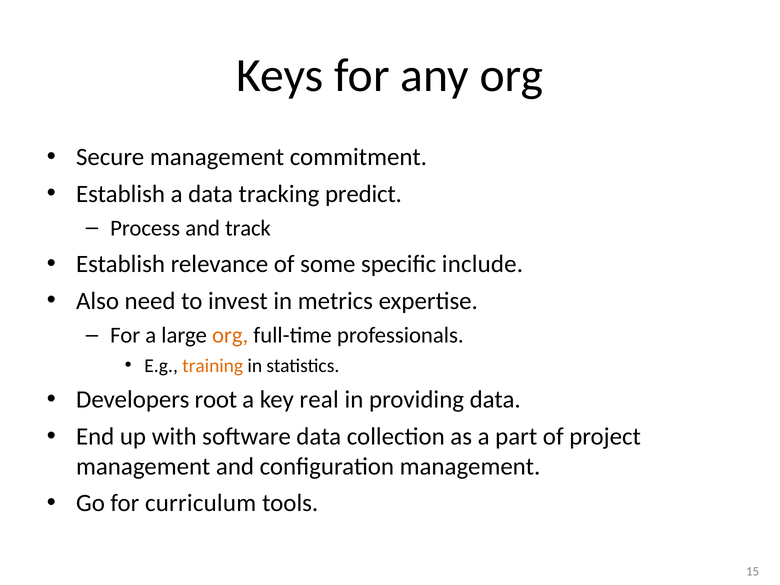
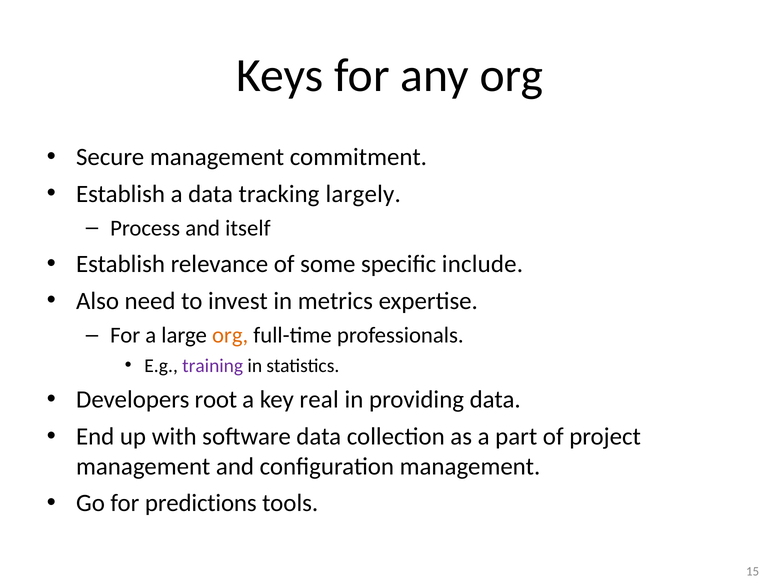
predict: predict -> largely (363, 194)
track: track -> itself (248, 228)
training colour: orange -> purple (213, 366)
curriculum: curriculum -> predictions (201, 503)
